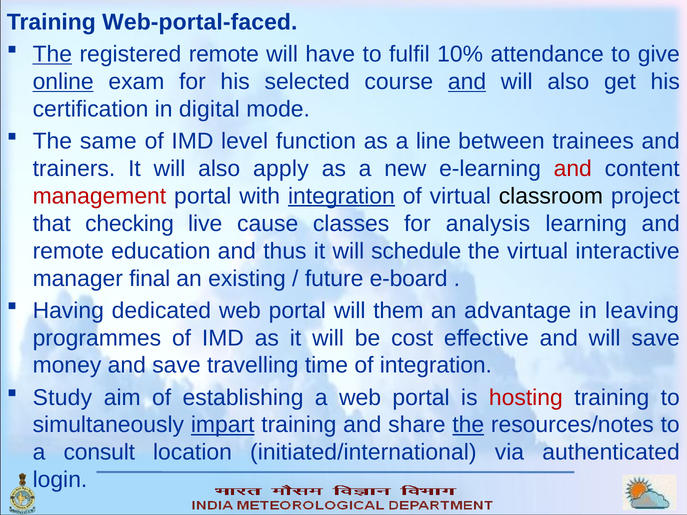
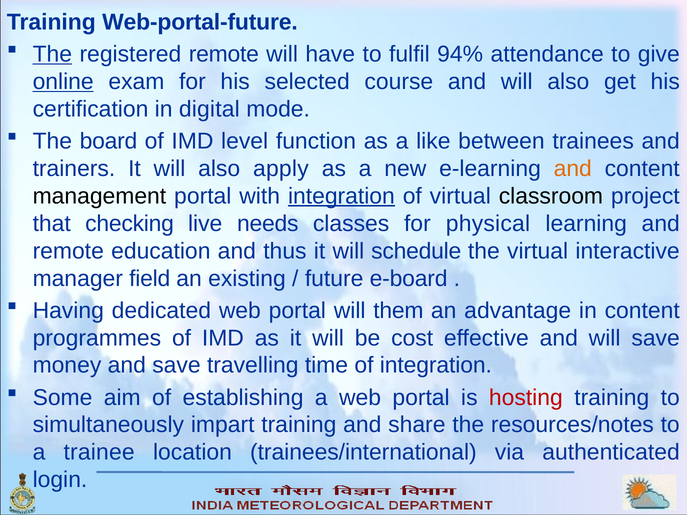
Web-portal-faced: Web-portal-faced -> Web-portal-future (200, 22)
10%: 10% -> 94% (460, 54)
and underline: present -> none (467, 82)
same: same -> board (109, 141)
line: line -> like (433, 141)
and colour: red -> orange (573, 169)
management colour: red -> black (99, 196)
cause: cause -> needs (268, 224)
analysis: analysis -> physical (488, 224)
final: final -> field (150, 279)
in leaving: leaving -> content (642, 311)
Study: Study -> Some (63, 398)
impart underline: present -> none (223, 425)
the underline: present -> none (468, 425)
consult: consult -> trainee (99, 453)
initiated/international: initiated/international -> trainees/international (363, 453)
